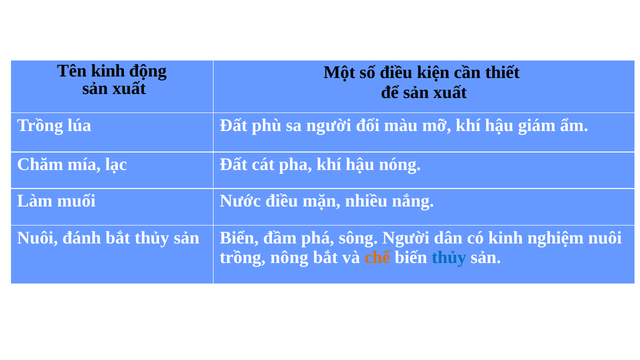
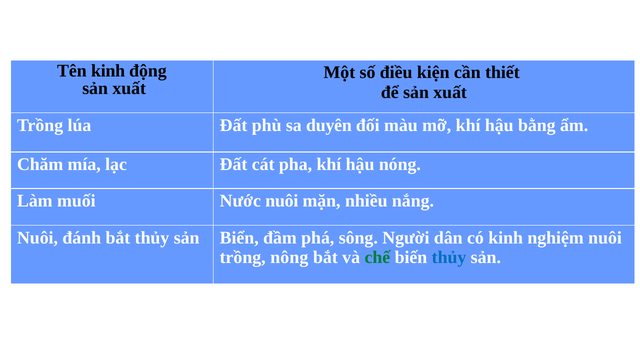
sa người: người -> duyên (329, 125)
giám: giám -> bằng (537, 125)
Nước điều: điều -> nuôi (282, 201)
chế colour: orange -> green (377, 257)
